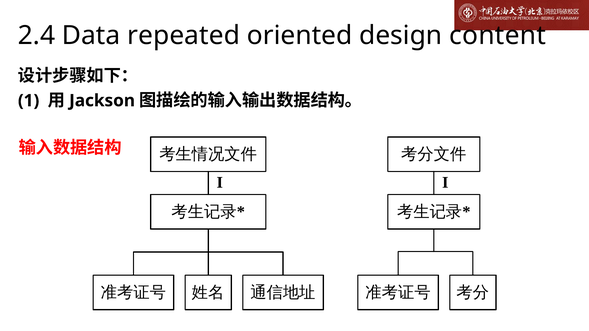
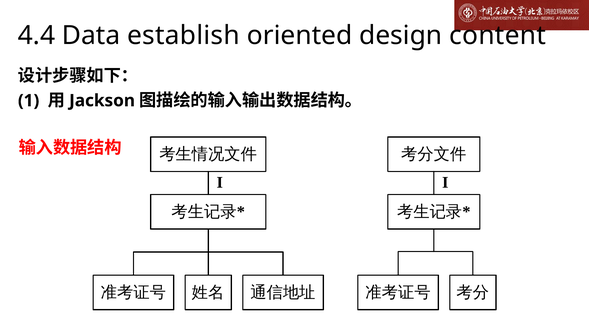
2.4: 2.4 -> 4.4 (37, 36)
repeated: repeated -> establish (183, 36)
